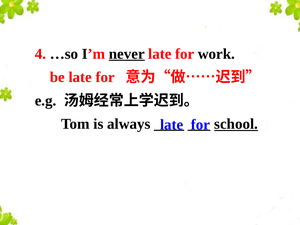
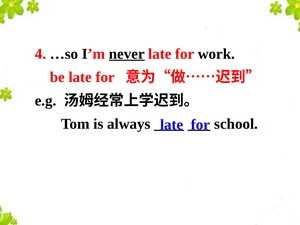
school underline: present -> none (236, 124)
